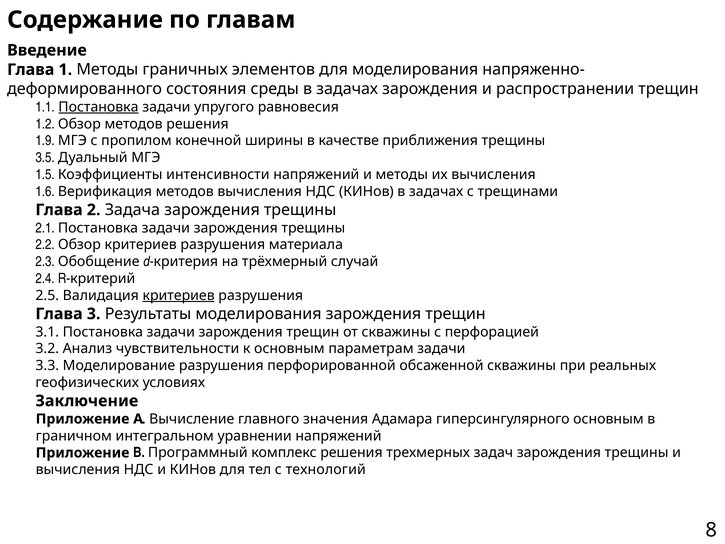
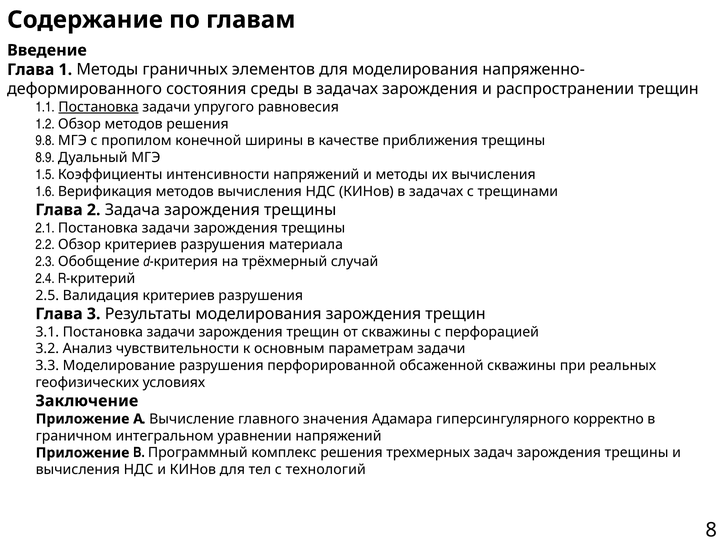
1.9: 1.9 -> 9.8 (45, 141)
3.5: 3.5 -> 8.9 (45, 158)
критериев underline: present -> none (179, 295)
гиперсингулярного основным: основным -> корректно (609, 419)
